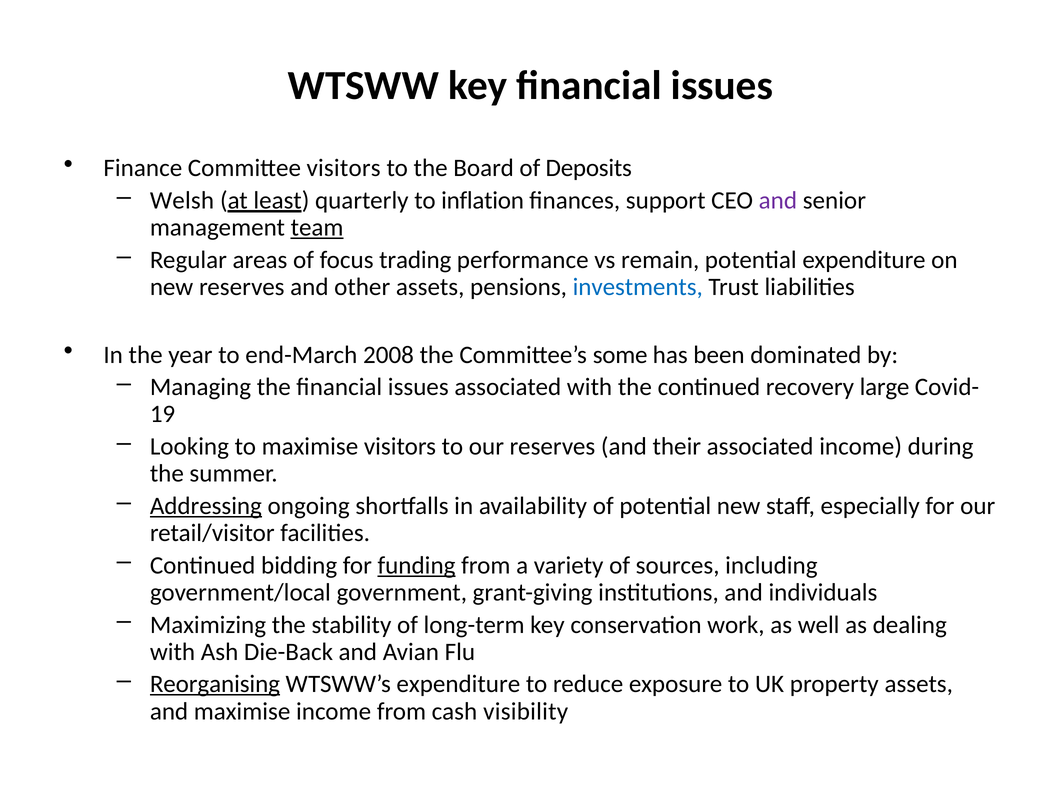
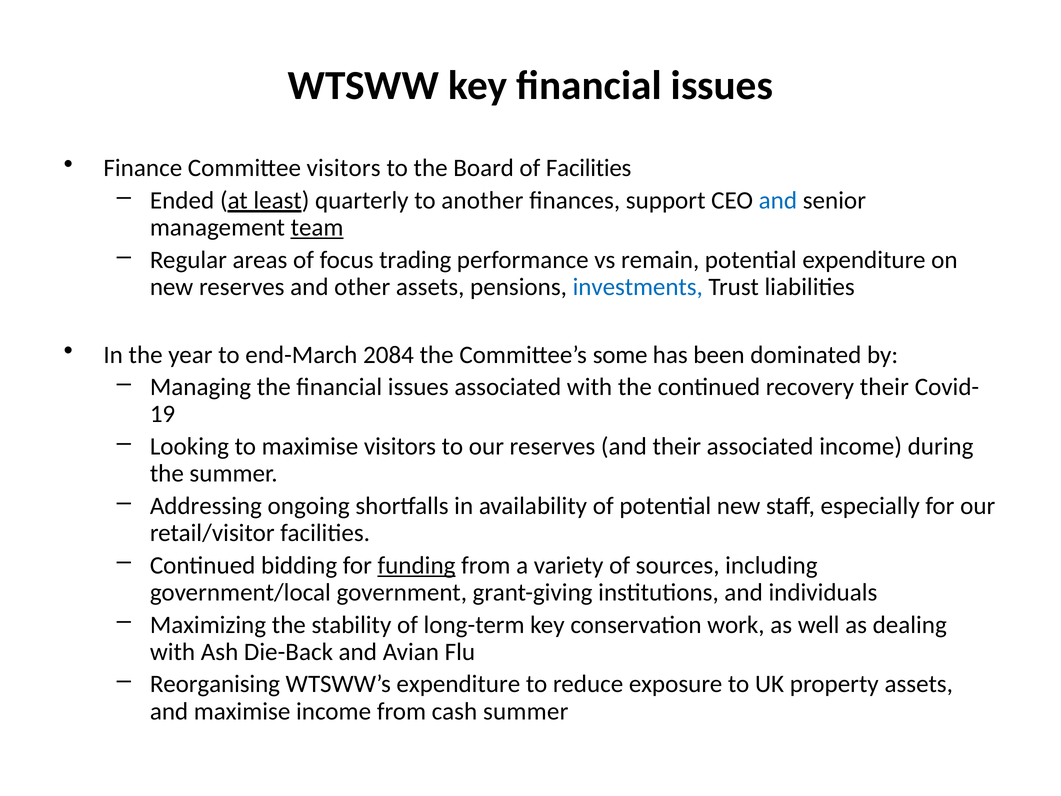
of Deposits: Deposits -> Facilities (589, 168)
Welsh: Welsh -> Ended (182, 201)
inflation: inflation -> another (482, 201)
and colour: purple -> blue (778, 201)
2008: 2008 -> 2084 (389, 355)
recovery large: large -> their (884, 387)
Addressing underline: present -> none (206, 506)
Reorganising underline: present -> none (215, 684)
cash visibility: visibility -> summer (526, 711)
